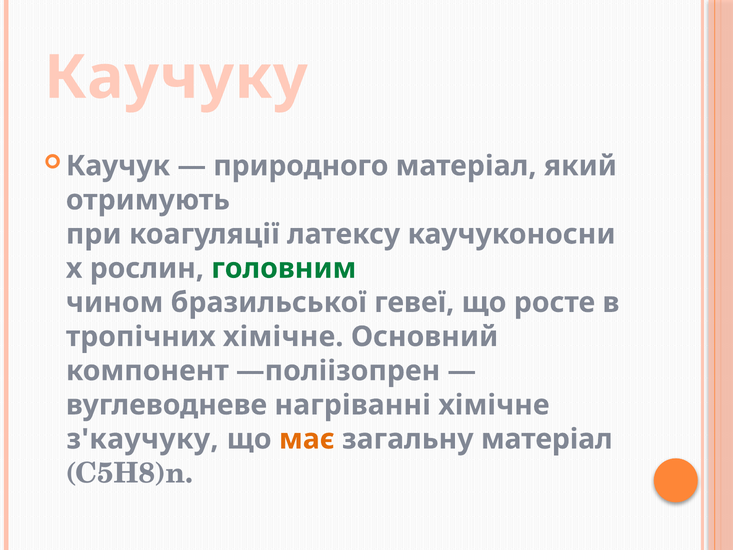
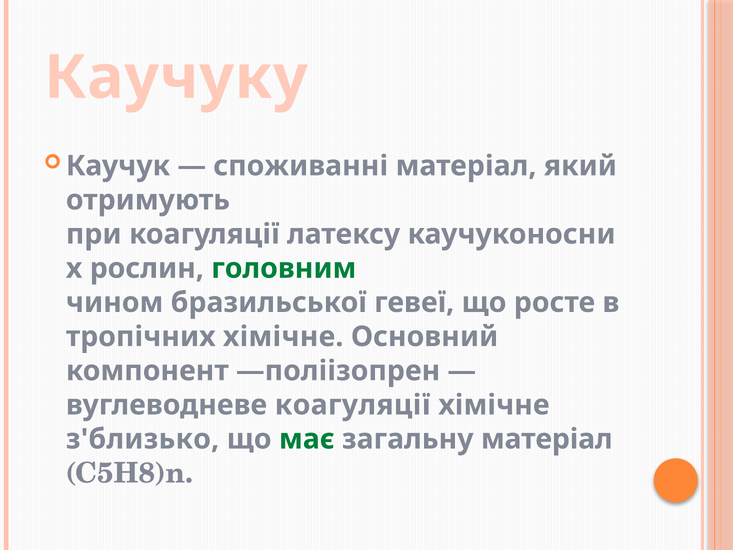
природного: природного -> споживанні (301, 166)
вуглеводневе нагріванні: нагріванні -> коагуляції (353, 405)
з'каучуку: з'каучуку -> з'близько (143, 439)
має colour: orange -> green (307, 439)
